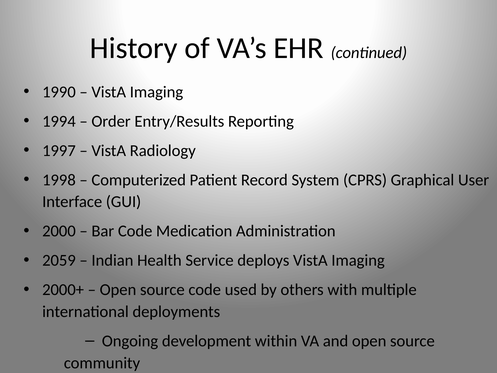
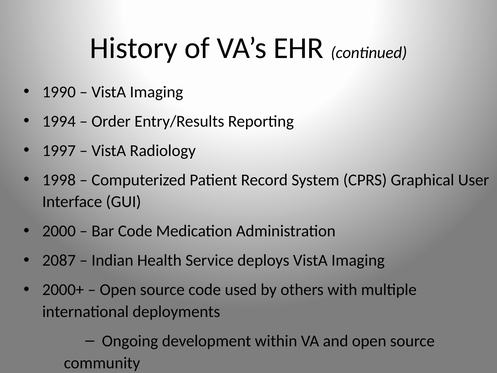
2059: 2059 -> 2087 (59, 260)
